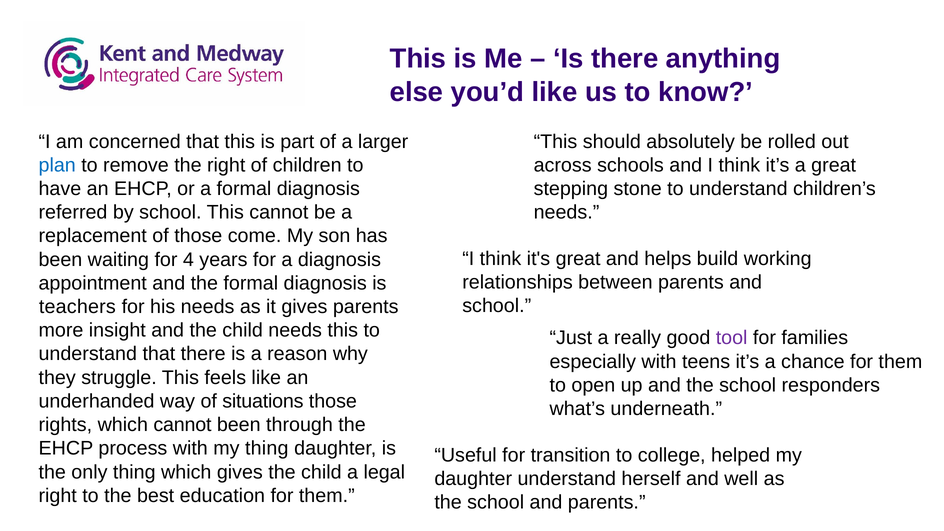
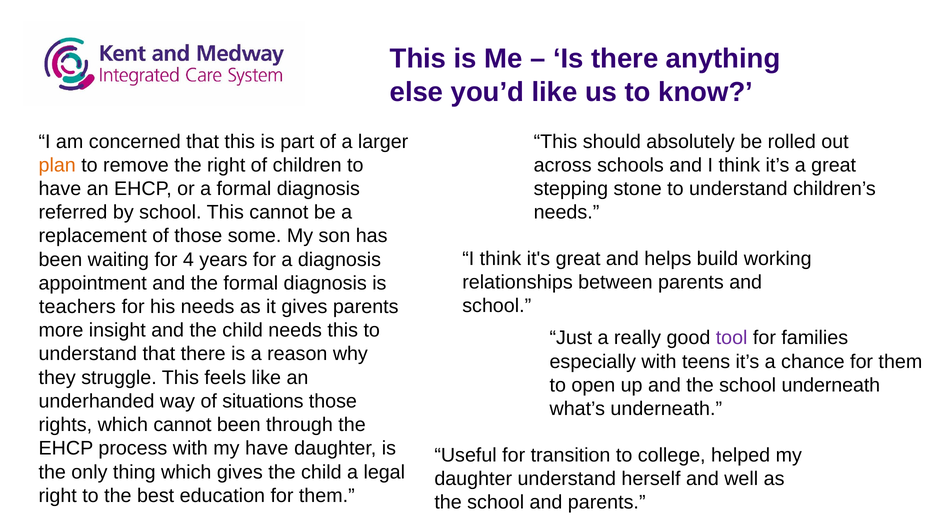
plan colour: blue -> orange (57, 165)
come: come -> some (255, 236)
school responders: responders -> underneath (831, 385)
my thing: thing -> have (267, 448)
